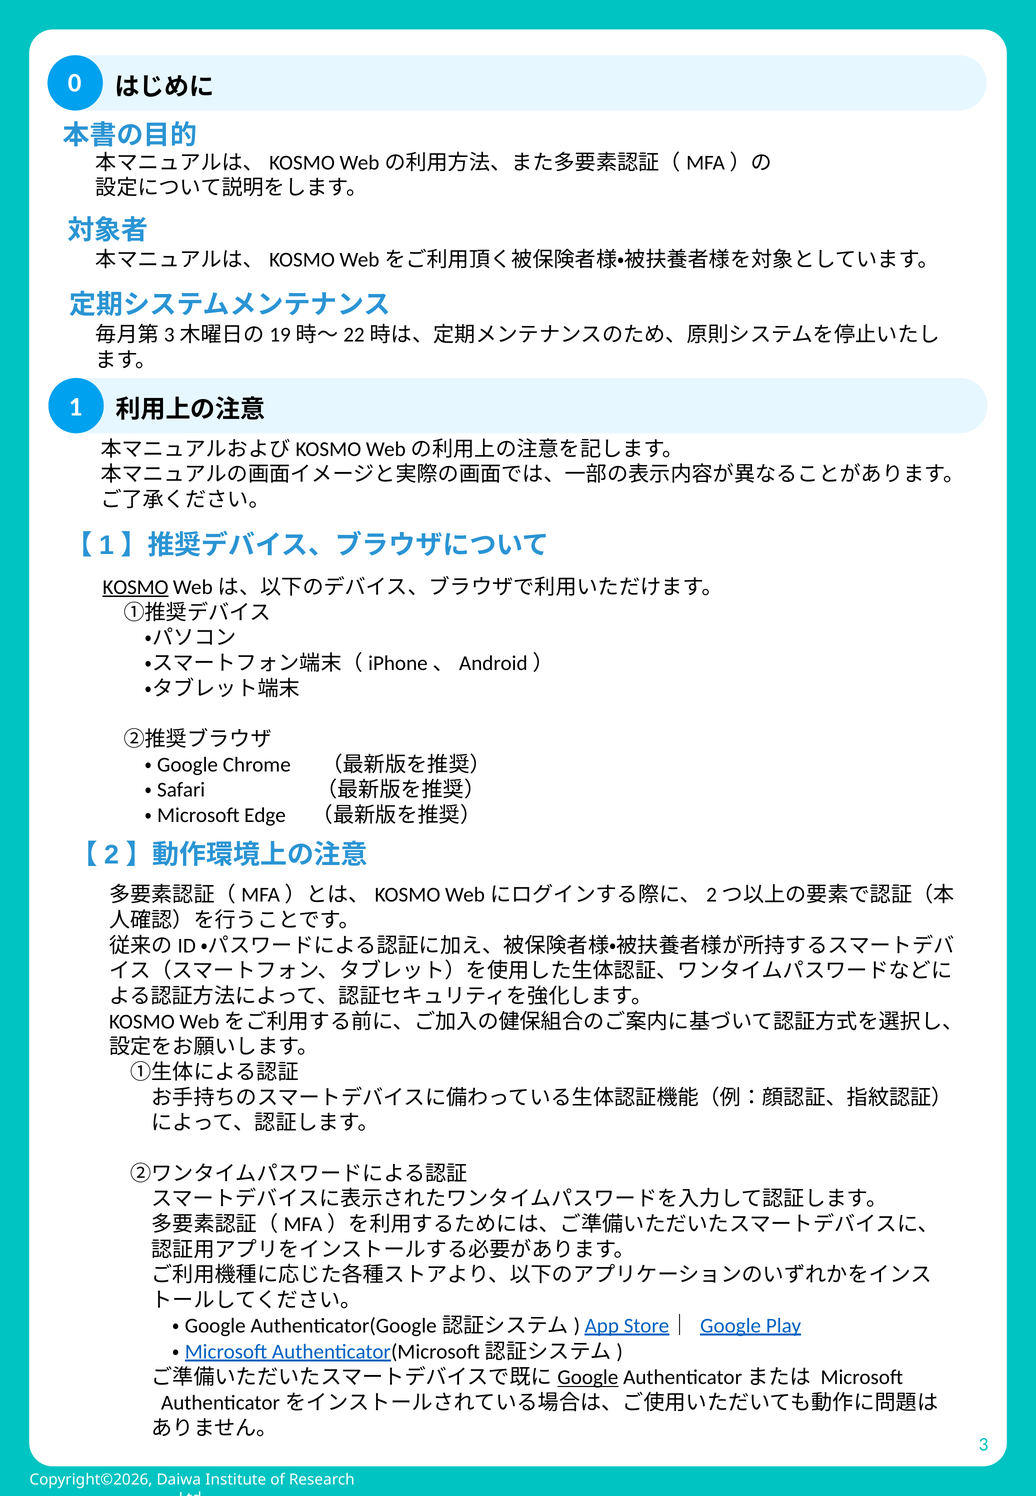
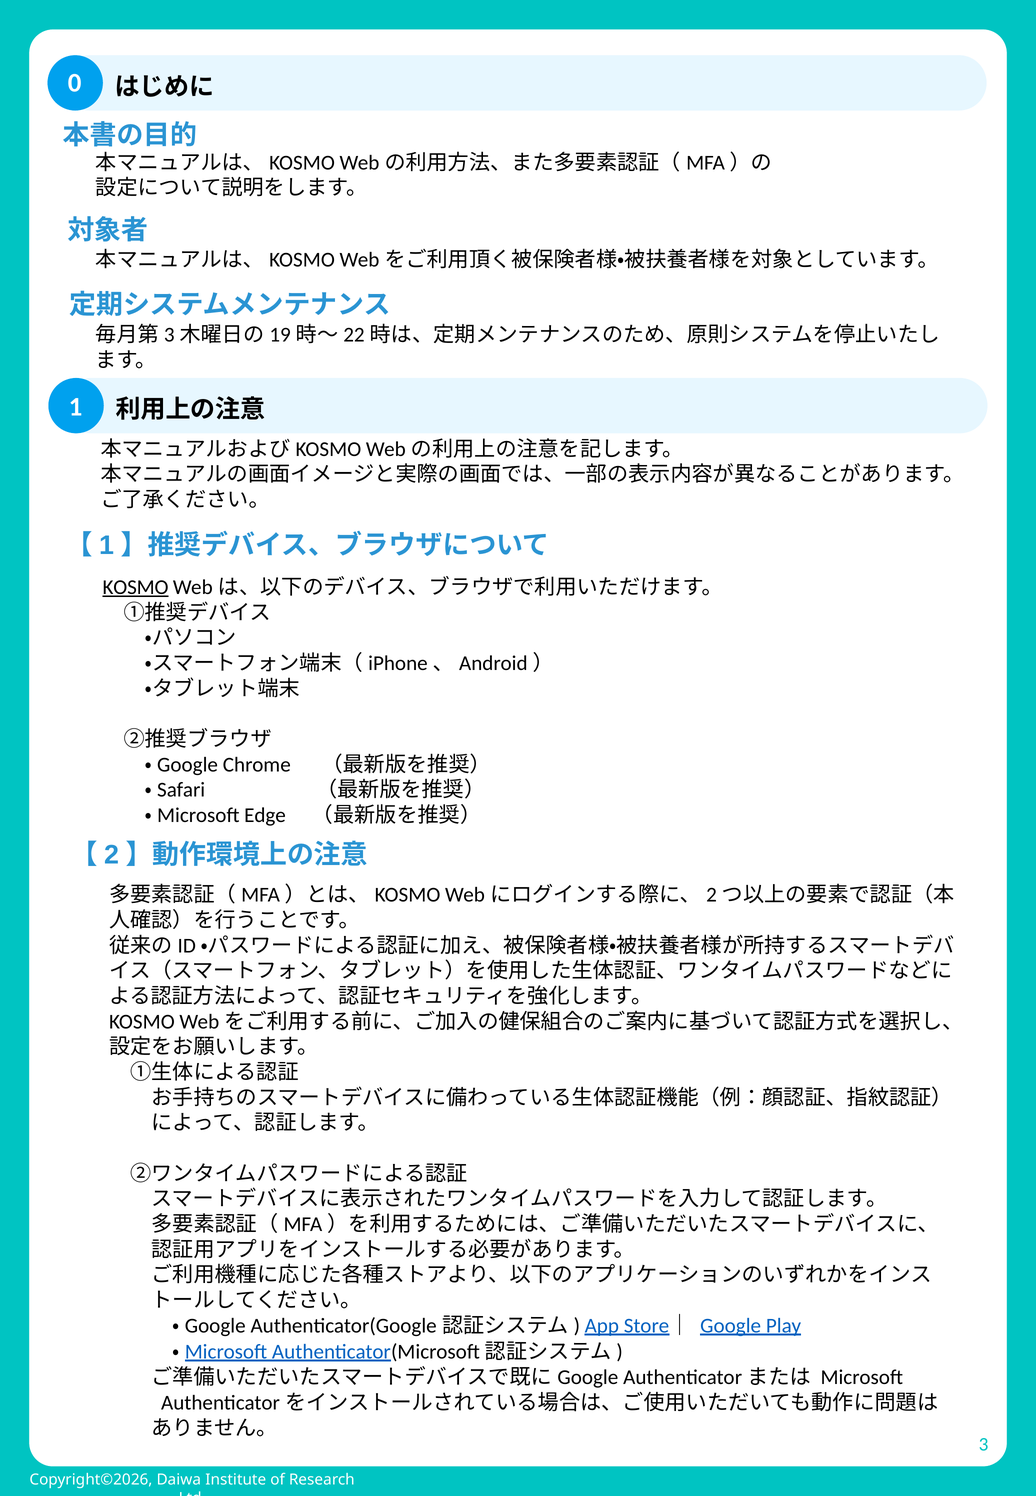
Google underline: present -> none (588, 1378)
